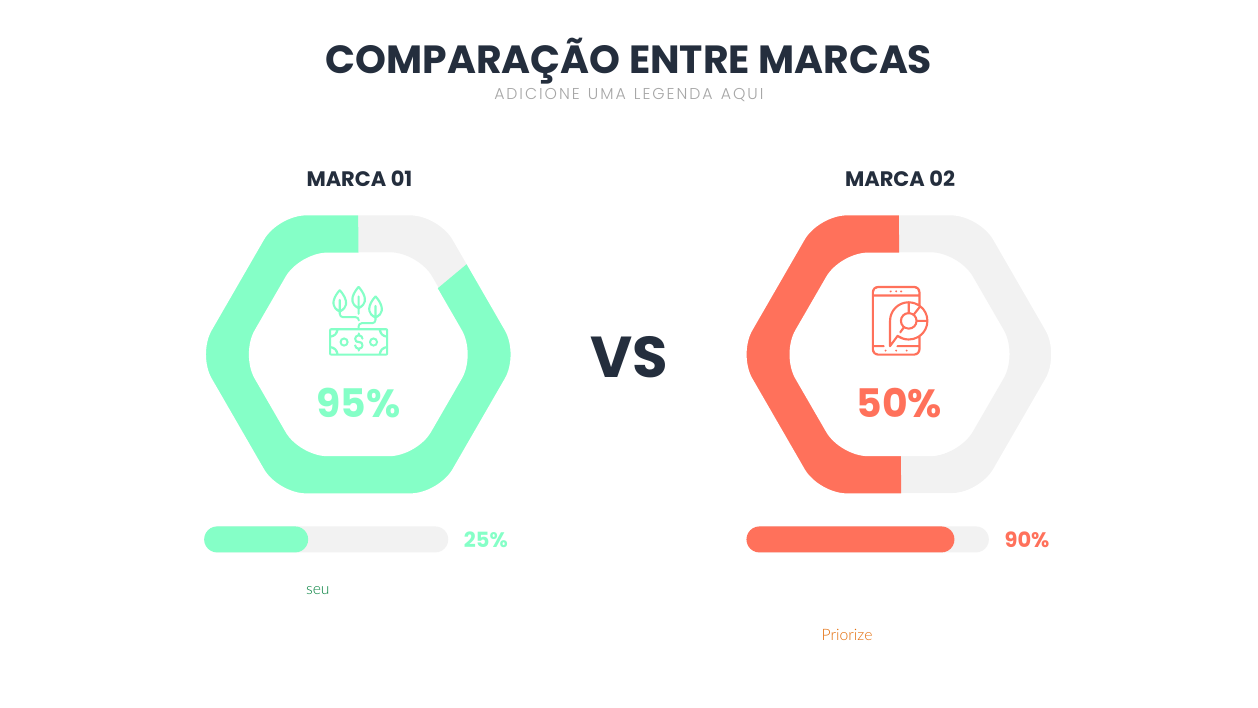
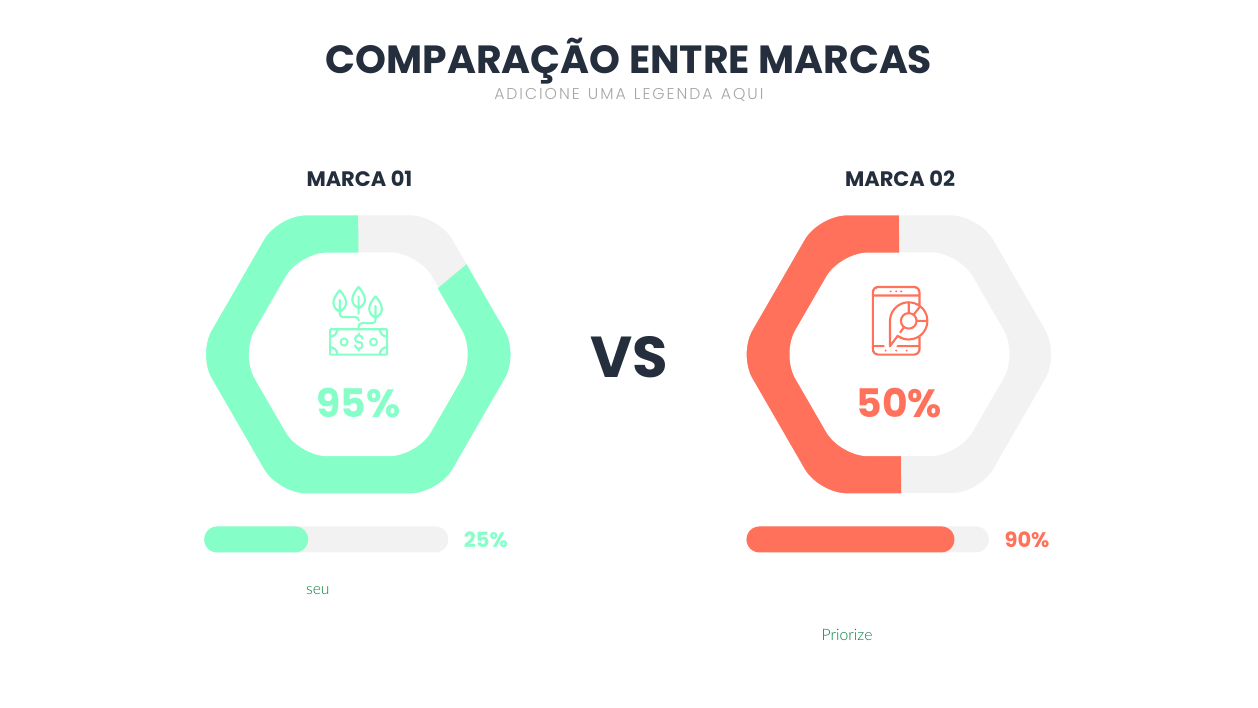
Priorize colour: orange -> green (847, 635)
